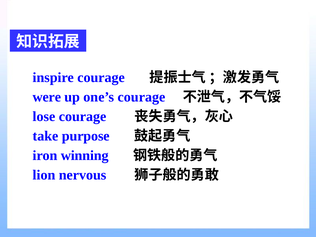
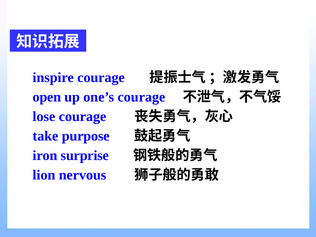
were: were -> open (47, 97)
winning: winning -> surprise (85, 156)
